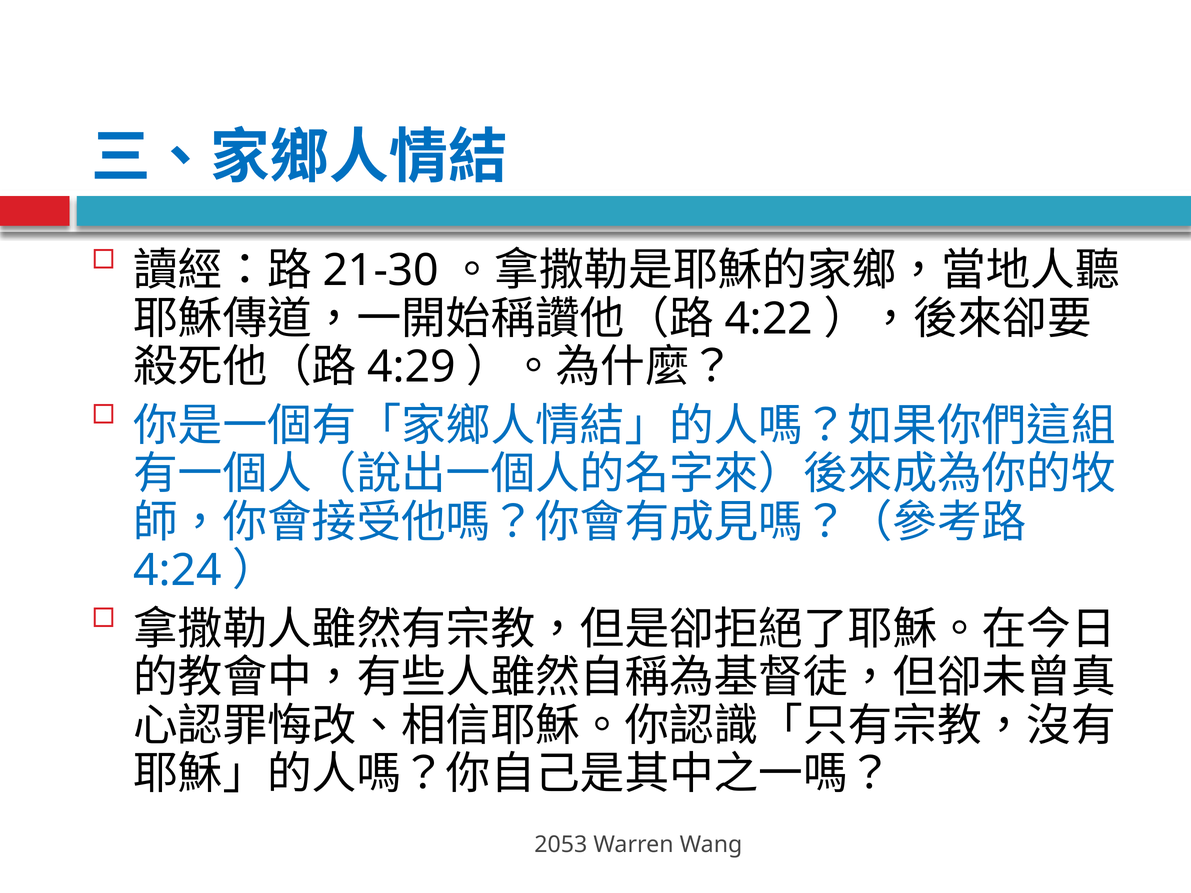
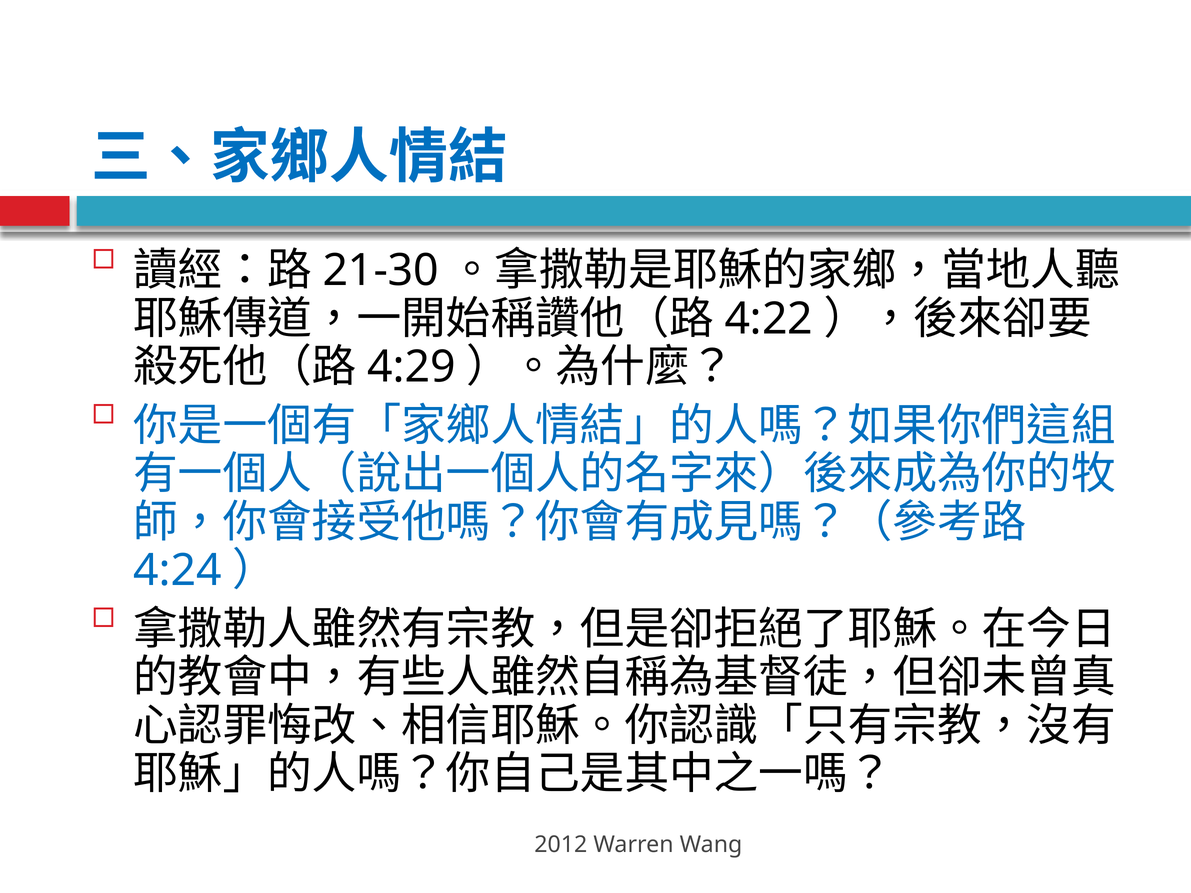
2053: 2053 -> 2012 (561, 845)
